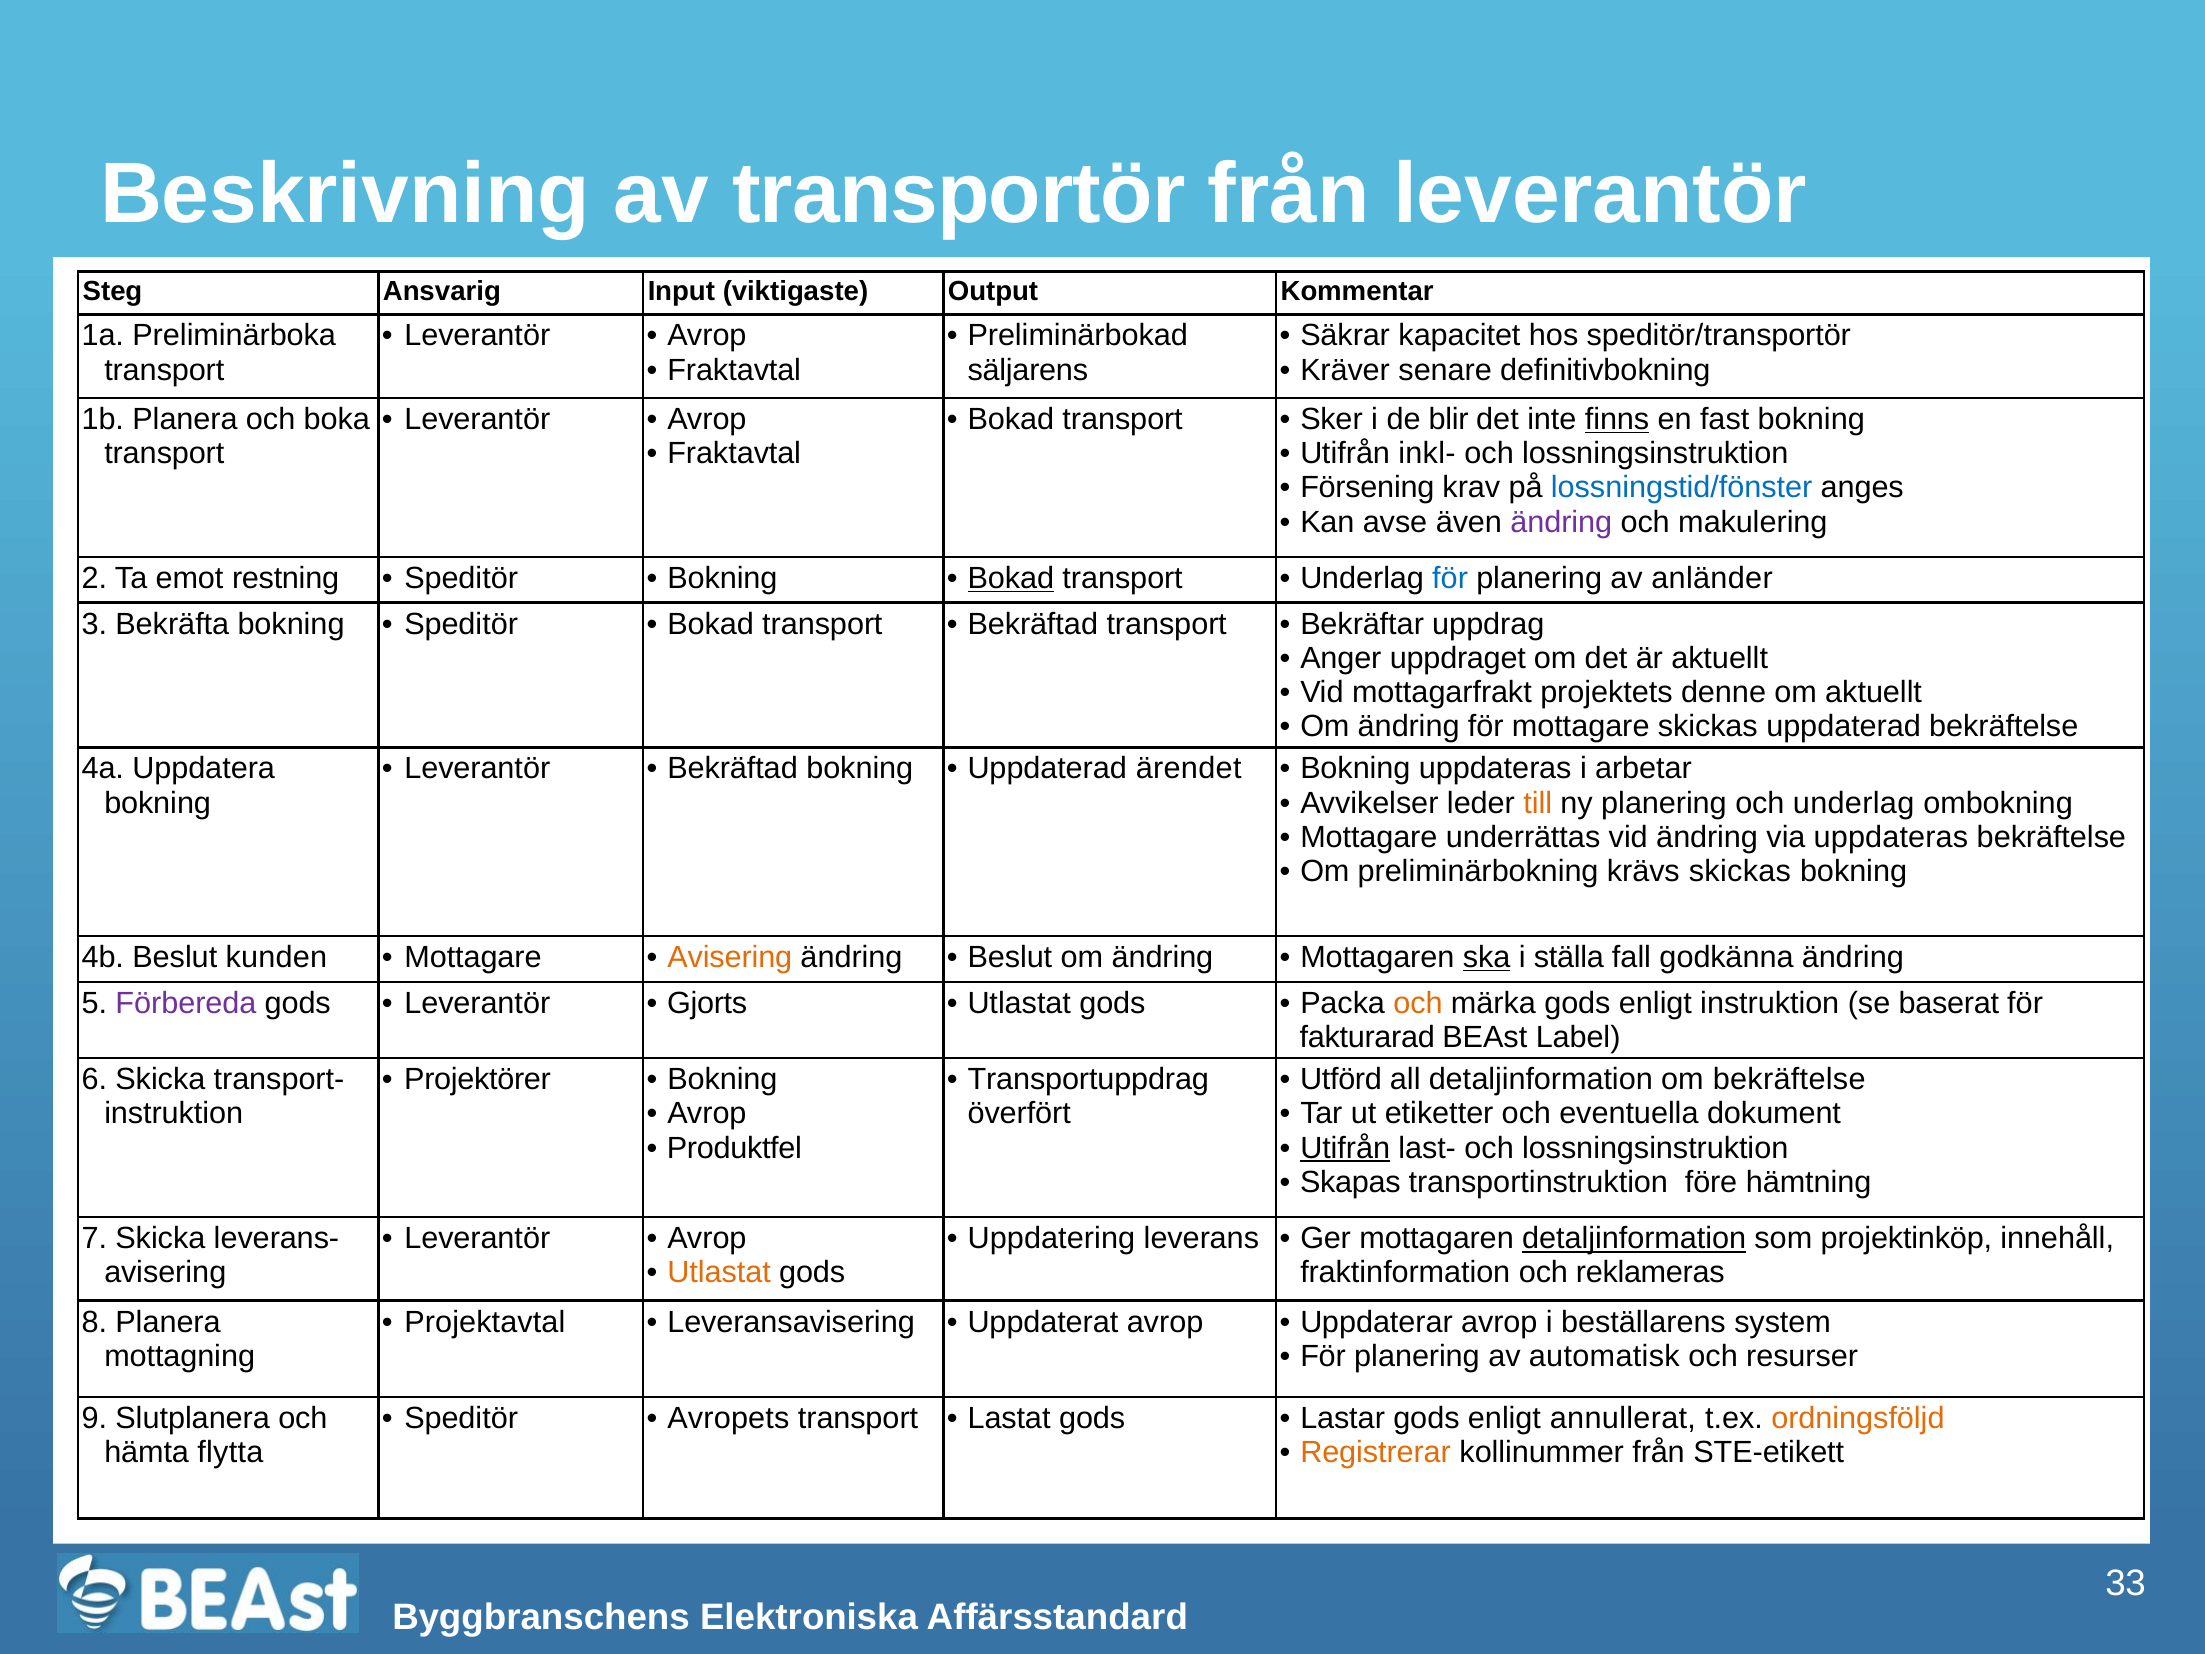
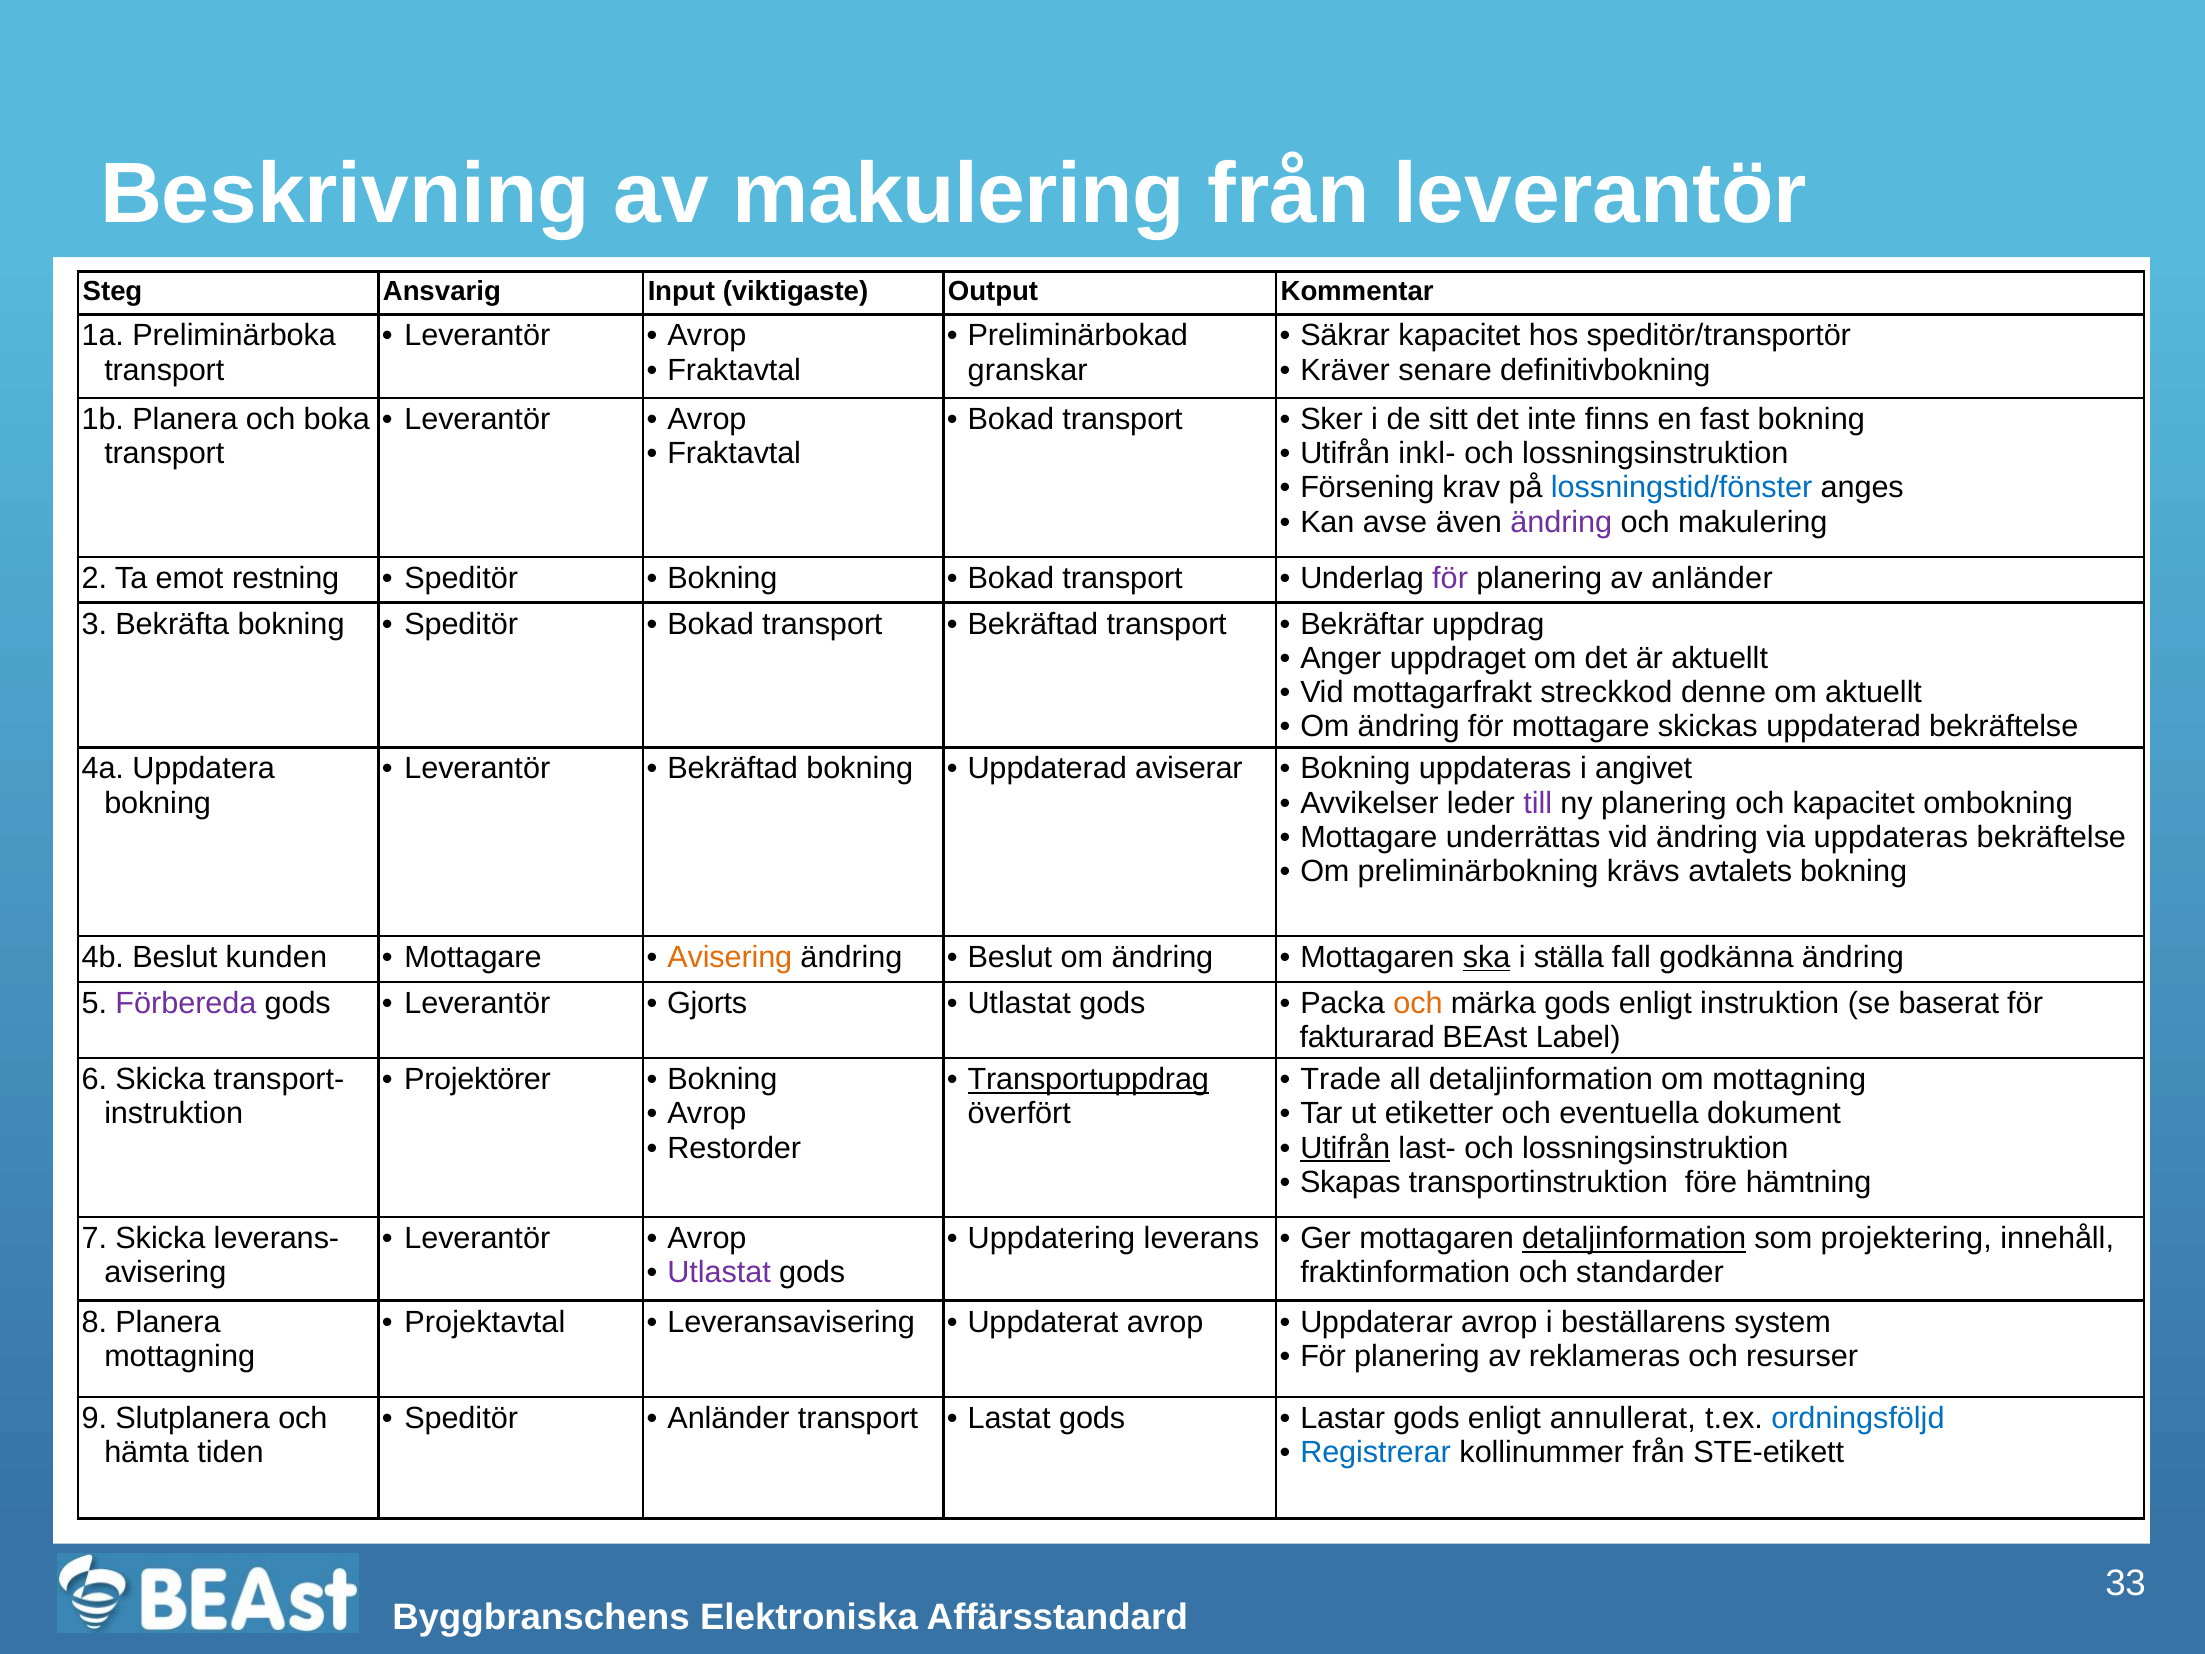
av transportör: transportör -> makulering (959, 195)
säljarens: säljarens -> granskar (1028, 370)
blir: blir -> sitt (1448, 419)
finns underline: present -> none (1617, 419)
Bokad underline: present -> none (1011, 578)
för colour: blue -> purple (1450, 578)
projektets: projektets -> streckkod (1606, 692)
ärendet: ärendet -> aviserar (1189, 769)
arbetar: arbetar -> angivet (1644, 769)
till colour: orange -> purple (1538, 803)
och underlag: underlag -> kapacitet (1854, 803)
krävs skickas: skickas -> avtalets (1740, 871)
Transportuppdrag underline: none -> present (1088, 1079)
Utförd: Utförd -> Trade (1341, 1079)
om bekräftelse: bekräftelse -> mottagning (1789, 1079)
Produktfel: Produktfel -> Restorder (734, 1148)
projektinköp: projektinköp -> projektering (1906, 1238)
Utlastat colour: orange -> purple (719, 1273)
reklameras: reklameras -> standarder (1650, 1273)
automatisk: automatisk -> reklameras (1604, 1356)
Avropets: Avropets -> Anländer (729, 1418)
ordningsföljd colour: orange -> blue (1858, 1418)
flytta: flytta -> tiden (231, 1453)
Registrerar colour: orange -> blue (1376, 1453)
